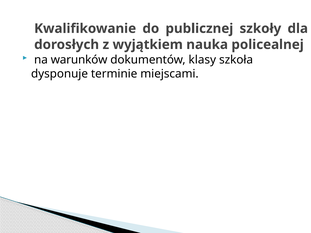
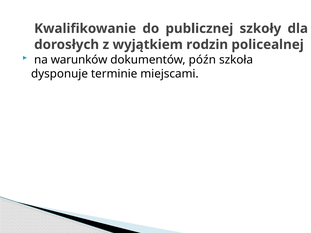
nauka: nauka -> rodzin (207, 45)
klasy: klasy -> późn (202, 60)
